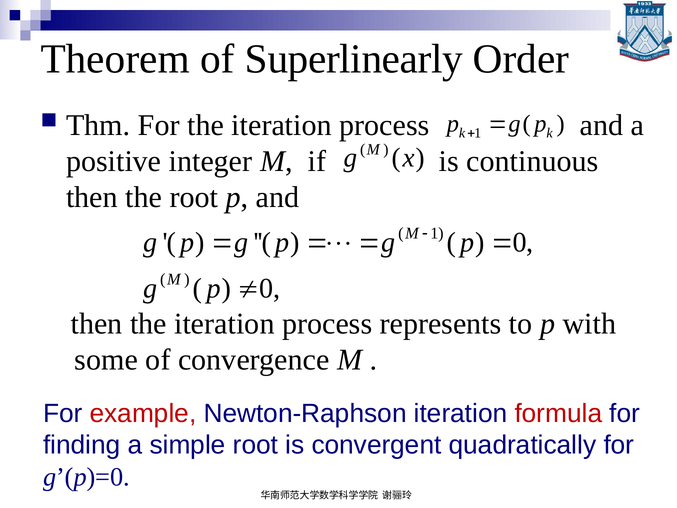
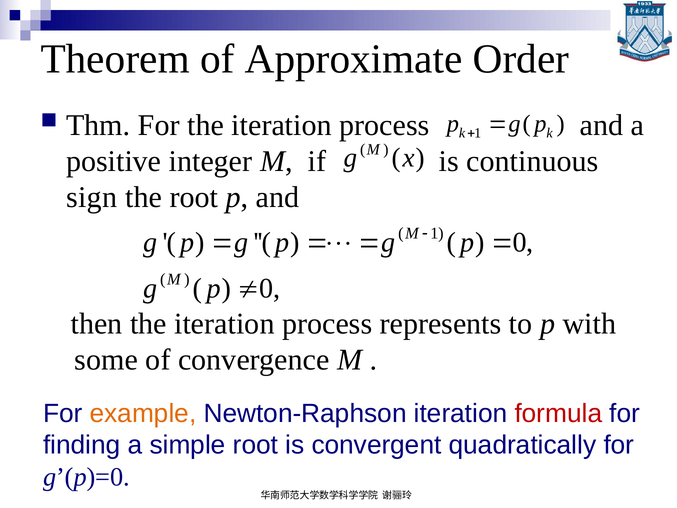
Superlinearly: Superlinearly -> Approximate (354, 59)
then: then -> sign (92, 197)
example colour: red -> orange (143, 413)
